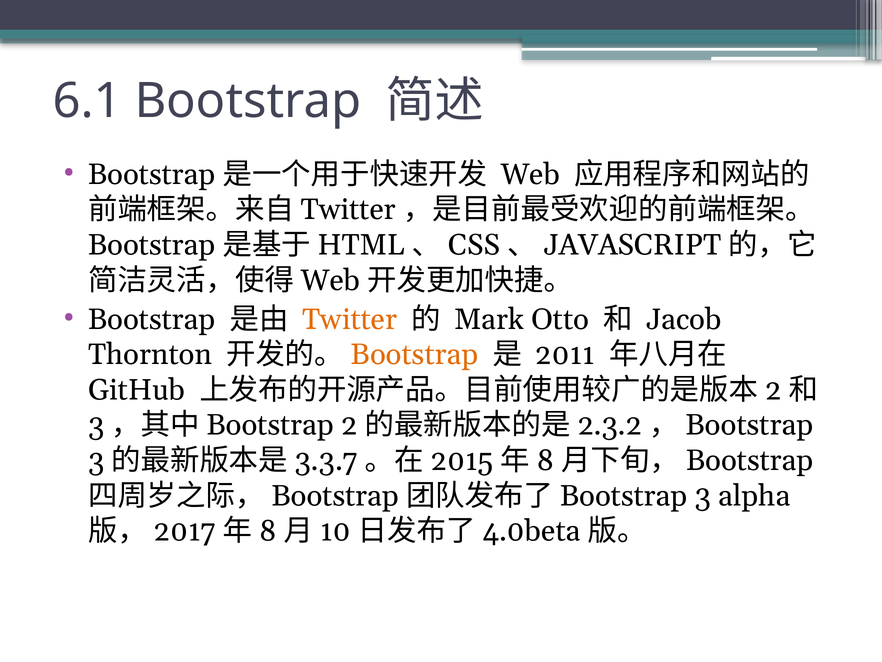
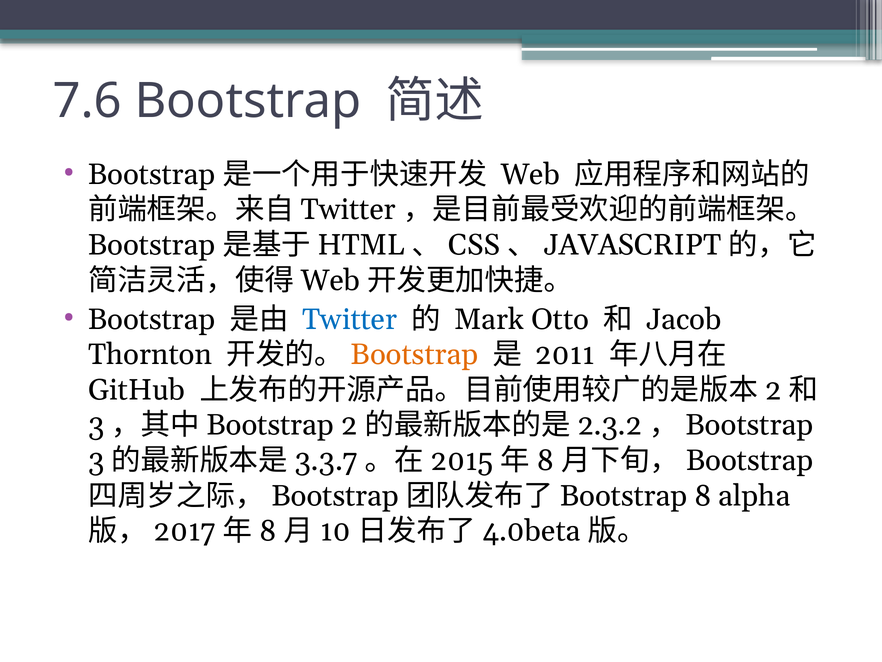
6.1: 6.1 -> 7.6 (87, 101)
Twitter colour: orange -> blue (350, 319)
3: 3 -> 8 (703, 495)
